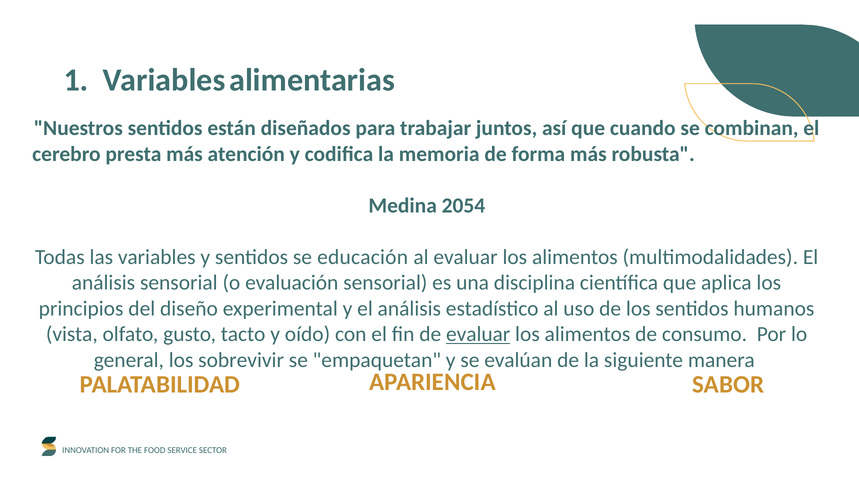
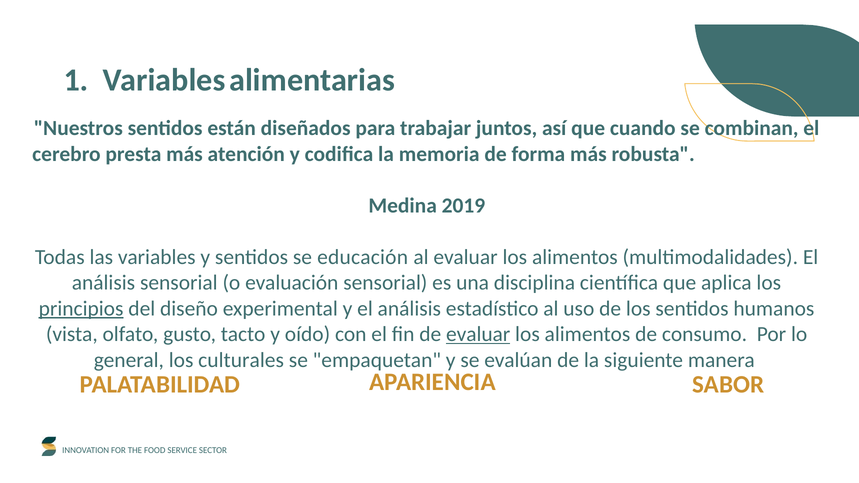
2054: 2054 -> 2019 (463, 206)
principios underline: none -> present (81, 309)
sobrevivir: sobrevivir -> culturales (241, 360)
